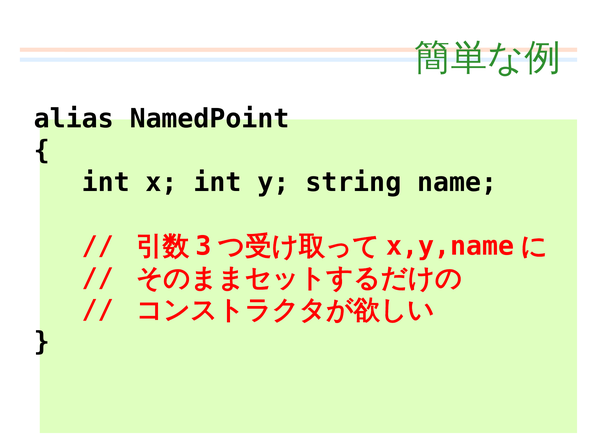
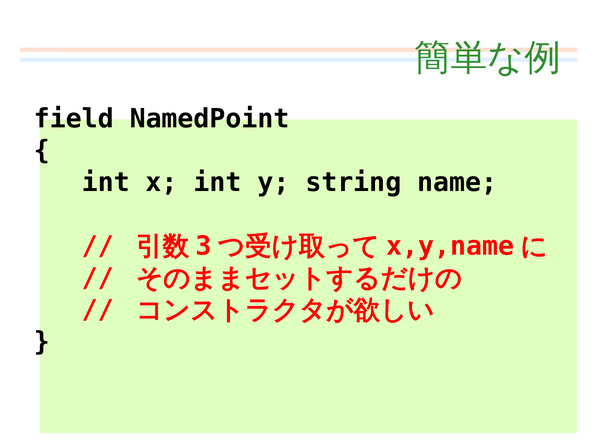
alias: alias -> field (74, 119)
